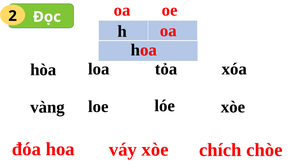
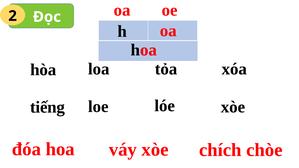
vàng: vàng -> tiếng (48, 107)
